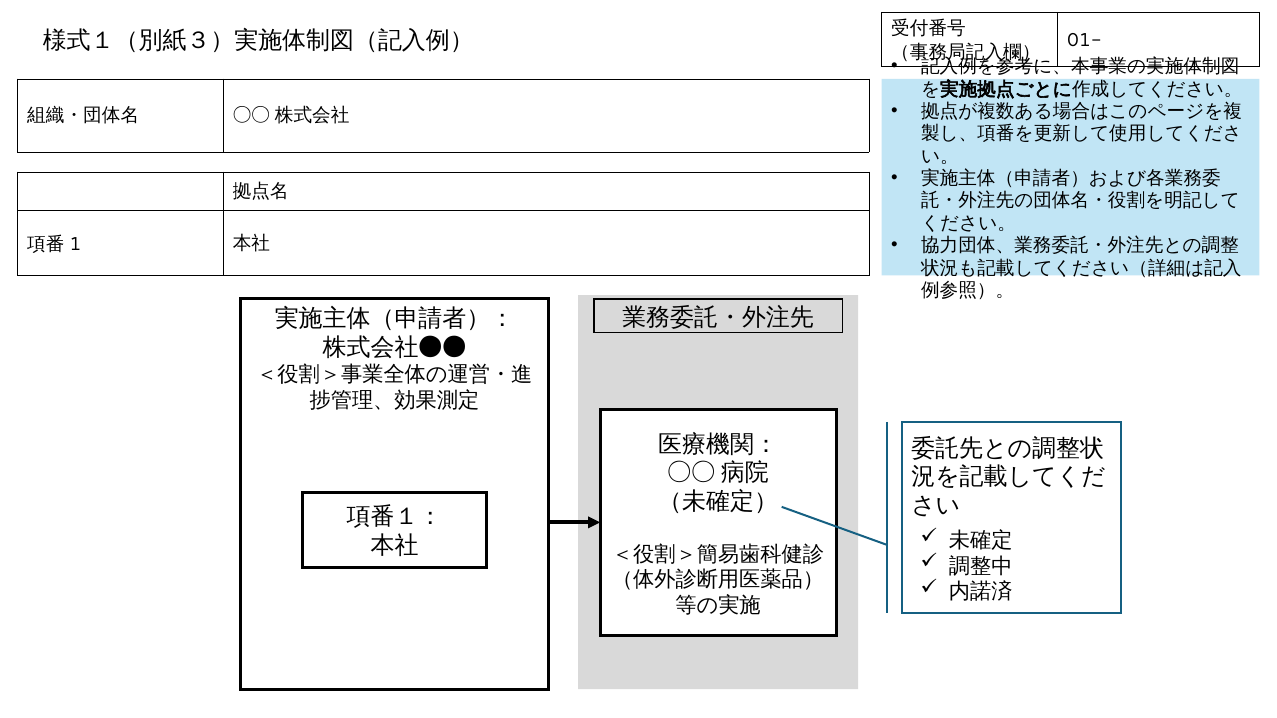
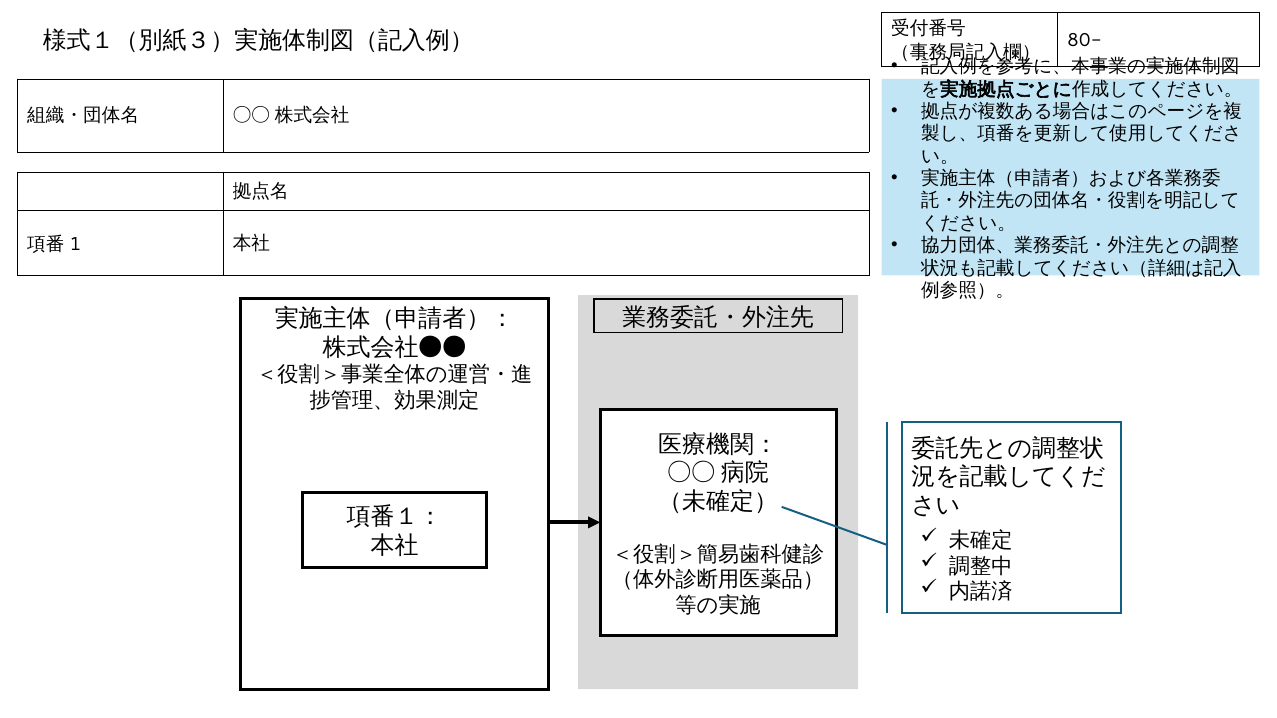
01-: 01- -> 80- (1084, 40)
